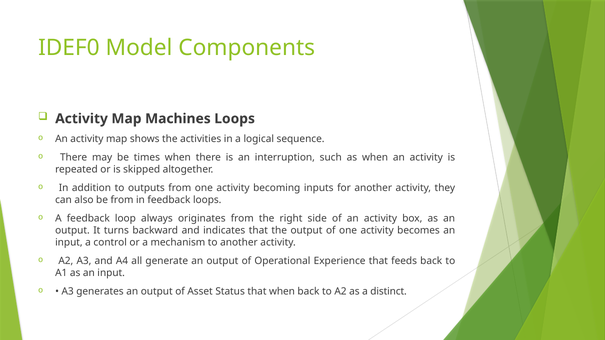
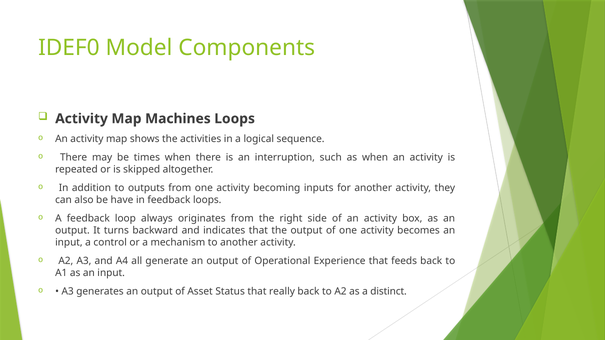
be from: from -> have (122, 200)
that when: when -> really (282, 292)
